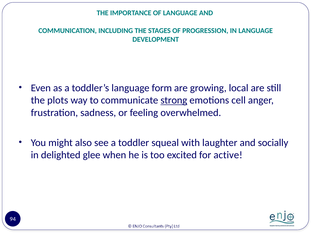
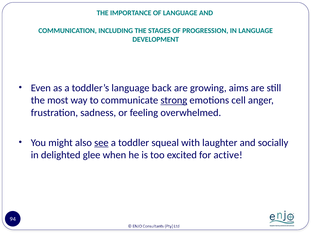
form: form -> back (162, 88)
local: local -> aims (239, 88)
plots: plots -> most (58, 100)
see underline: none -> present (101, 143)
